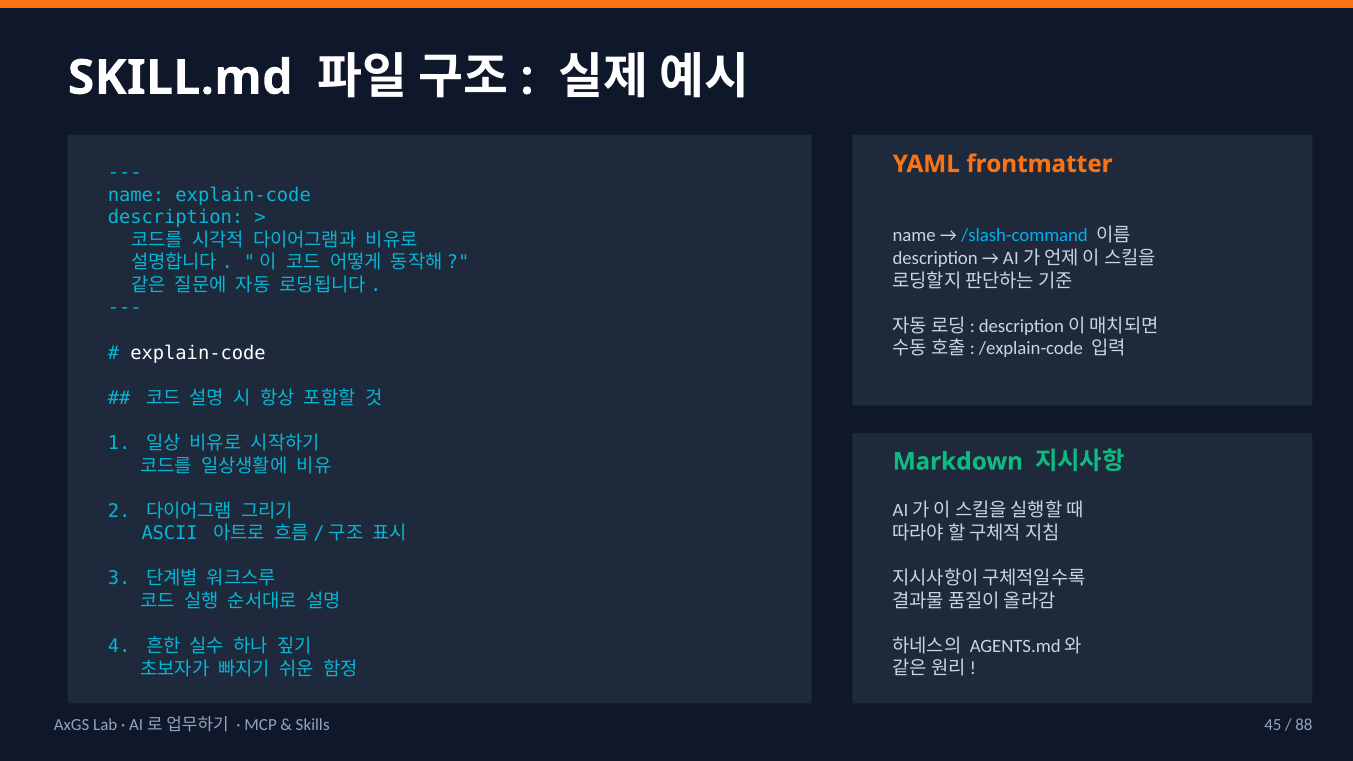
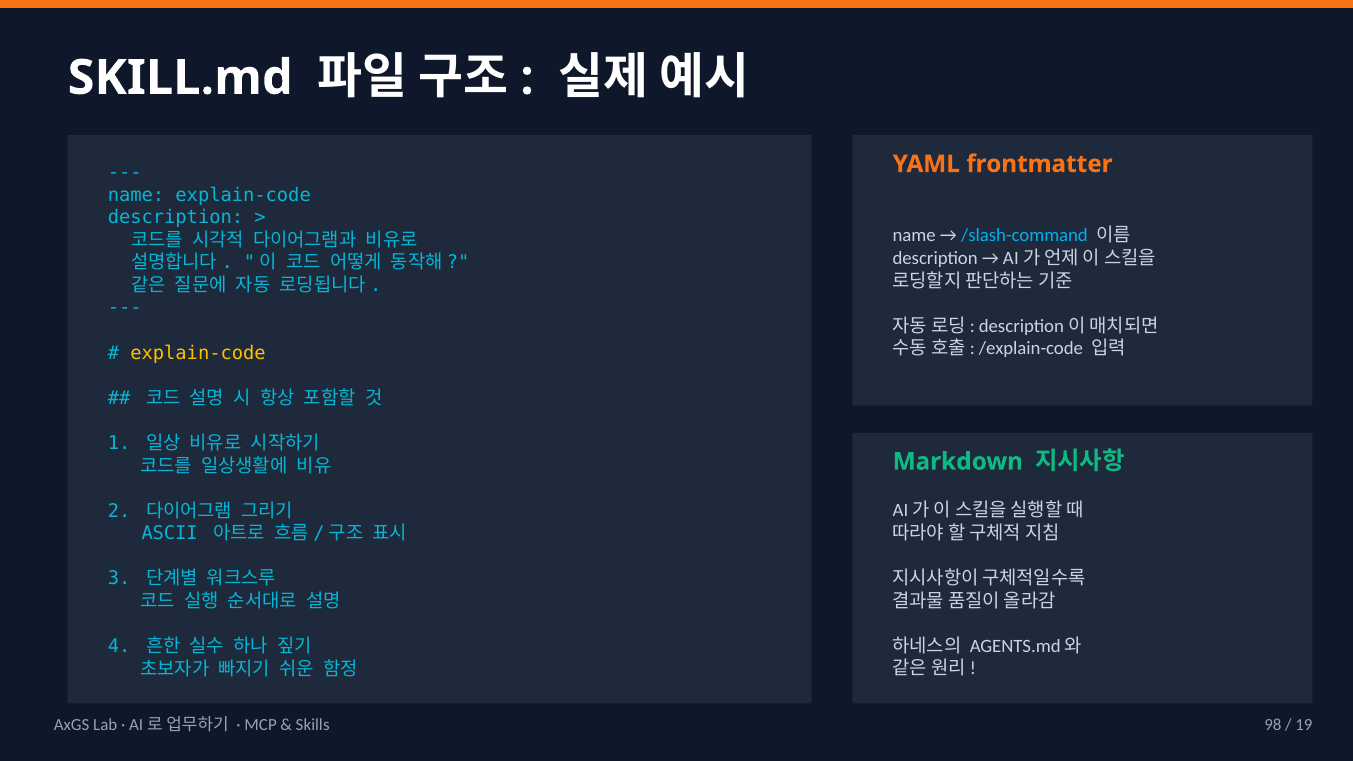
explain-code colour: white -> yellow (198, 353)
45: 45 -> 98 (1273, 725)
88: 88 -> 19 (1304, 725)
